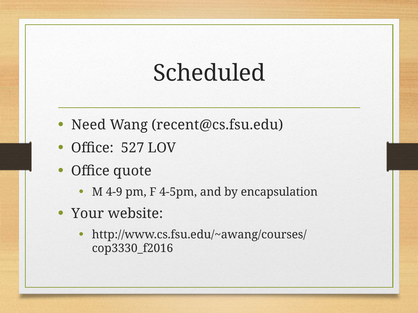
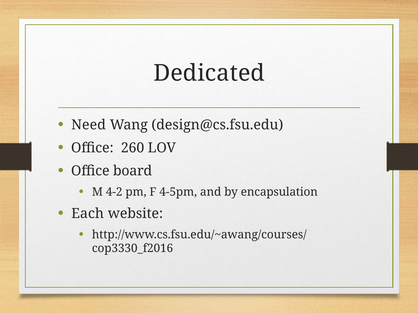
Scheduled: Scheduled -> Dedicated (209, 73)
recent@cs.fsu.edu: recent@cs.fsu.edu -> design@cs.fsu.edu (217, 125)
527: 527 -> 260 (133, 148)
quote: quote -> board (133, 171)
4-9: 4-9 -> 4-2 (114, 192)
Your: Your -> Each (88, 214)
